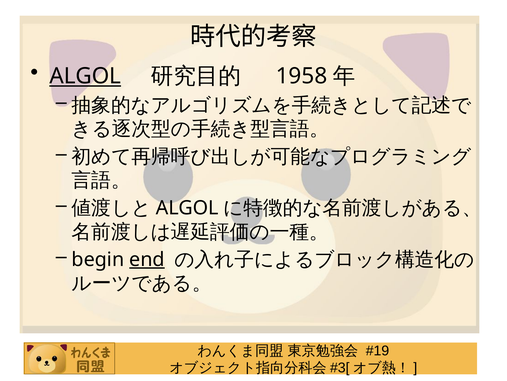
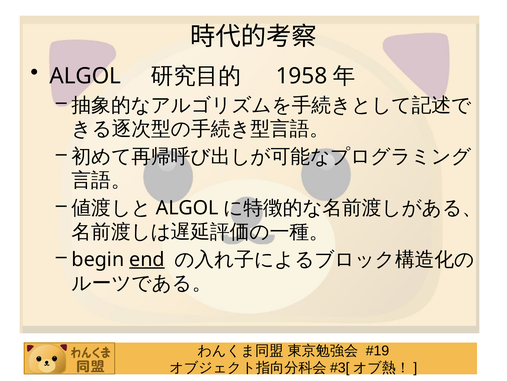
ALGOL underline: present -> none (85, 76)
